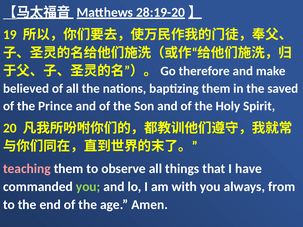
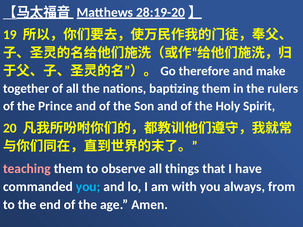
believed: believed -> together (26, 89)
saved: saved -> rulers (283, 89)
you colour: light green -> light blue (88, 187)
